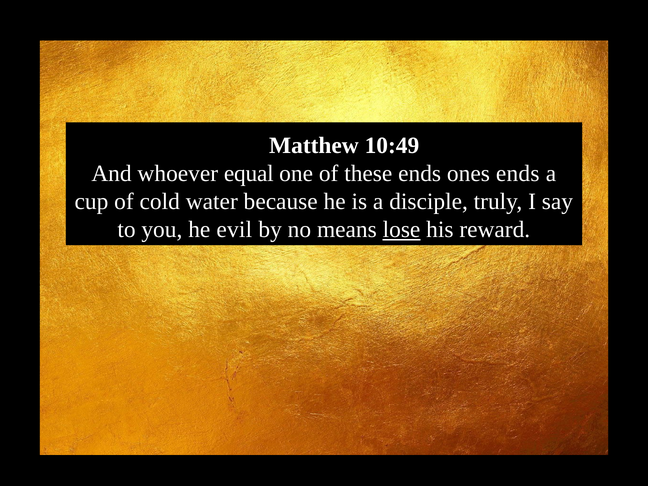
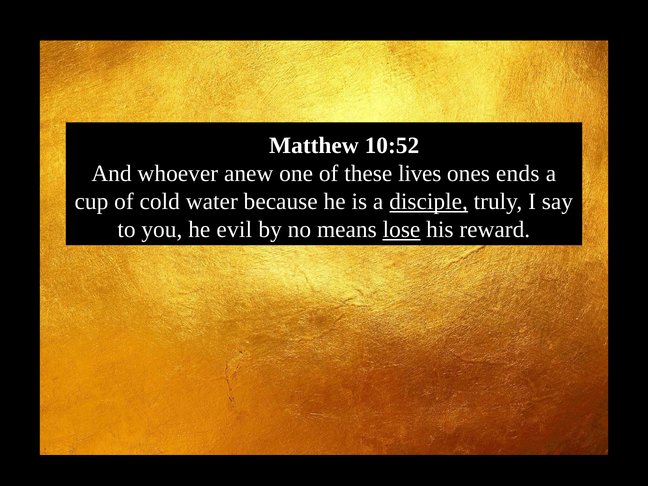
10:49: 10:49 -> 10:52 (392, 145)
equal: equal -> anew (249, 173)
these ends: ends -> lives (420, 173)
disciple underline: none -> present (429, 202)
